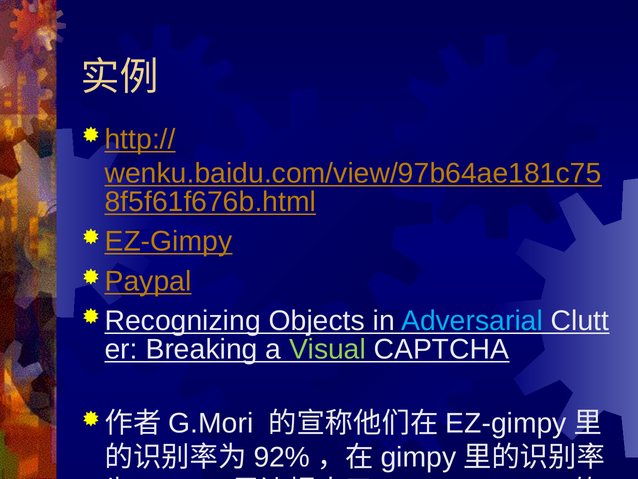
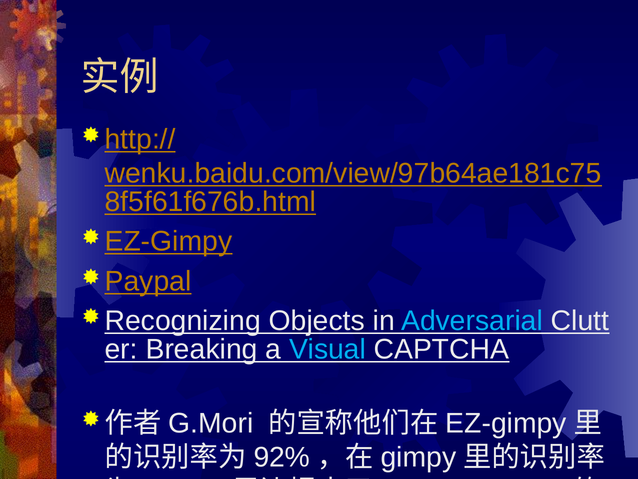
Visual colour: light green -> light blue (328, 349)
